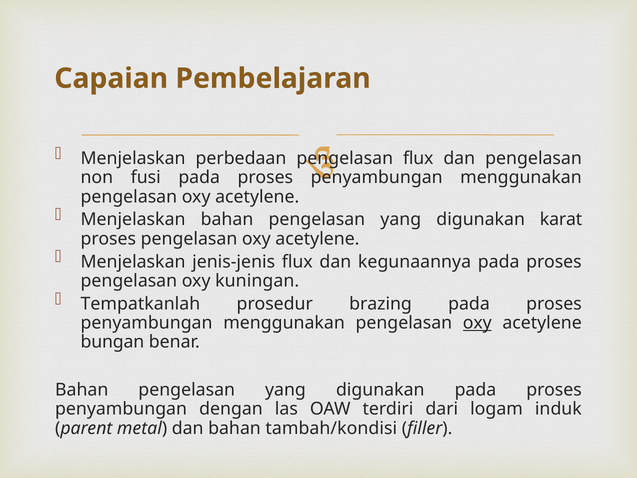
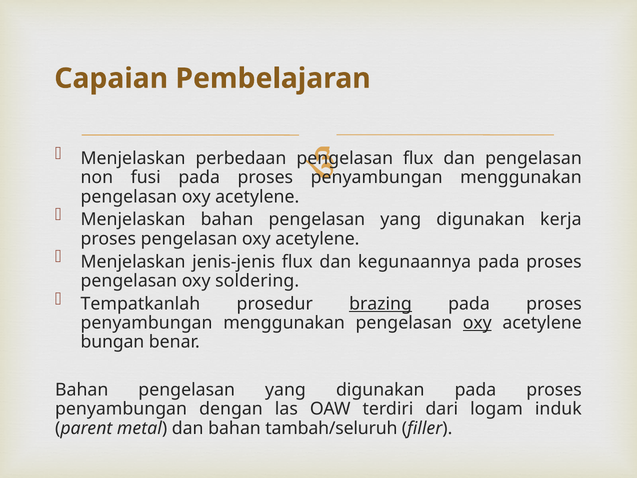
karat: karat -> kerja (561, 220)
kuningan: kuningan -> soldering (257, 281)
brazing underline: none -> present (381, 304)
tambah/kondisi: tambah/kondisi -> tambah/seluruh (331, 428)
